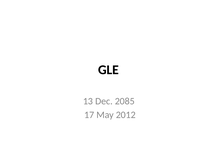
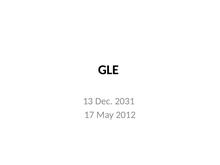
2085: 2085 -> 2031 (125, 101)
